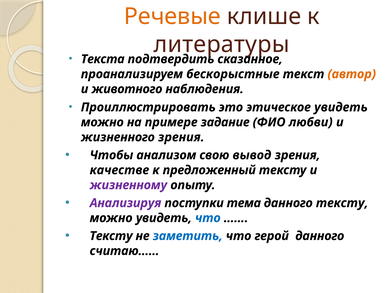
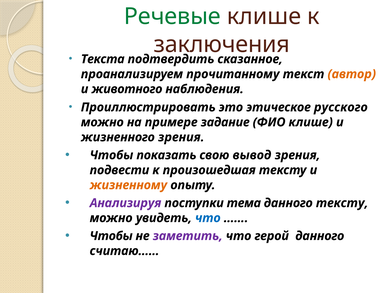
Речевые colour: orange -> green (172, 16)
литературы: литературы -> заключения (222, 44)
бескорыстные: бескорыстные -> прочитанному (233, 74)
этическое увидеть: увидеть -> русского (341, 107)
ФИО любви: любви -> клише (311, 122)
анализом: анализом -> показать (166, 155)
качестве: качестве -> подвести (119, 170)
предложенный: предложенный -> произошедшая (209, 170)
жизненному colour: purple -> orange (128, 185)
Тексту: Тексту -> Чтобы (111, 236)
заметить colour: blue -> purple (188, 236)
